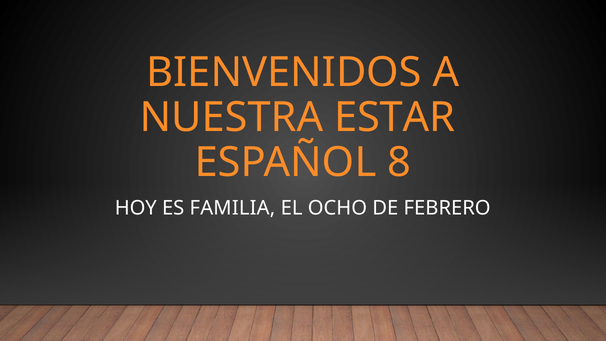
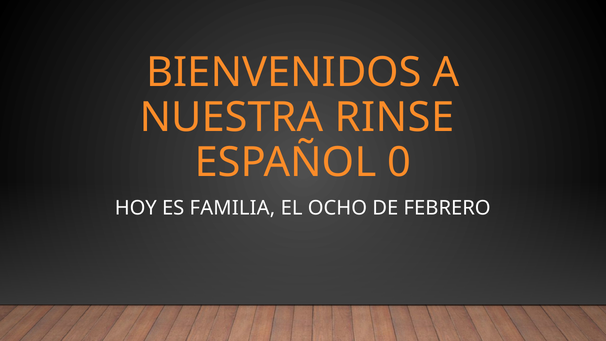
ESTAR: ESTAR -> RINSE (394, 117)
8: 8 -> 0 (399, 162)
